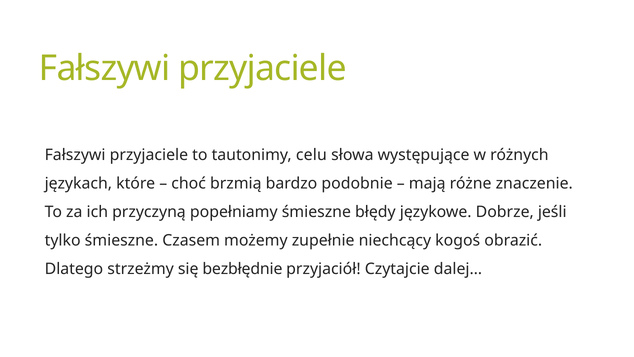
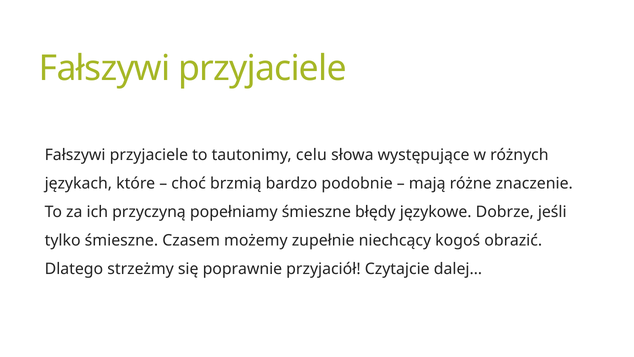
bezbłędnie: bezbłędnie -> poprawnie (242, 269)
